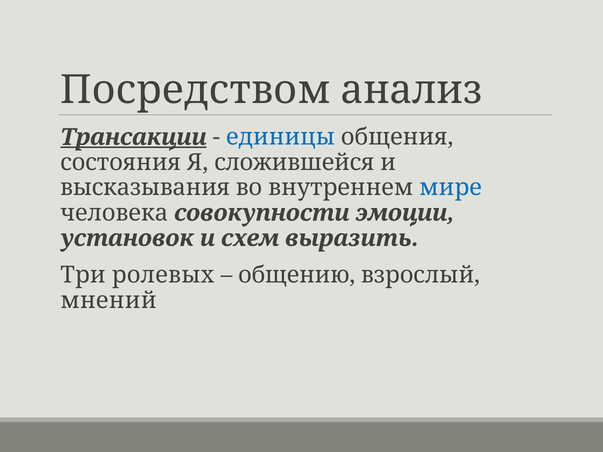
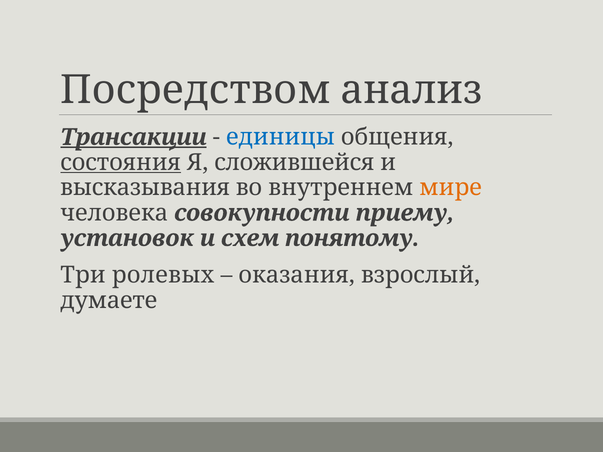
состояния underline: none -> present (121, 163)
мире colour: blue -> orange (451, 188)
эмоции: эмоции -> приему (405, 213)
выразить: выразить -> понятому (352, 238)
общению: общению -> оказания (297, 275)
мнений: мнений -> думаете (109, 301)
